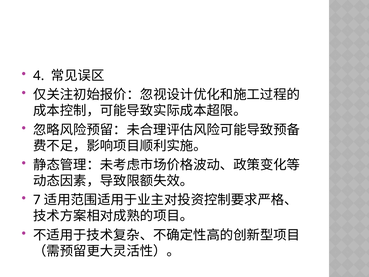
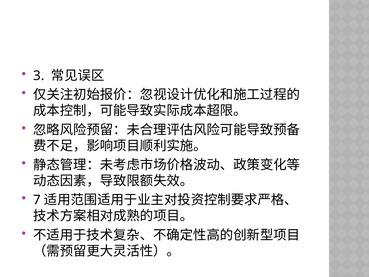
4: 4 -> 3 (39, 76)
